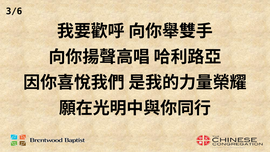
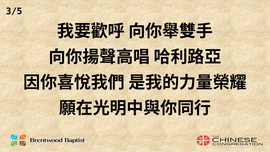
3/6: 3/6 -> 3/5 (14, 11)
